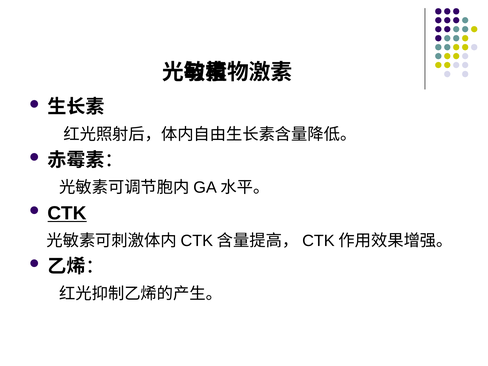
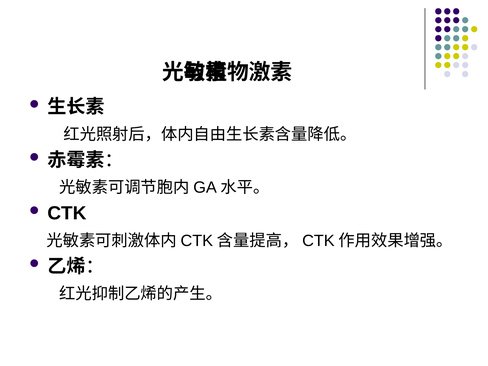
CTK underline: present -> none (67, 213)
